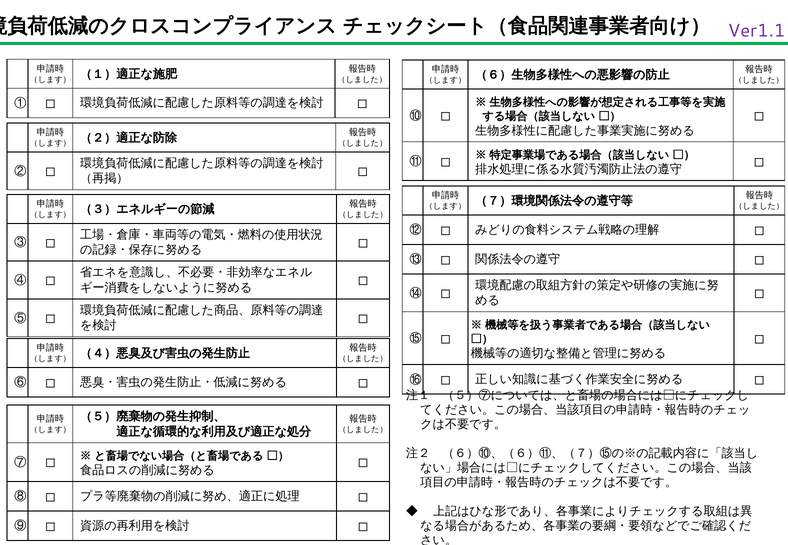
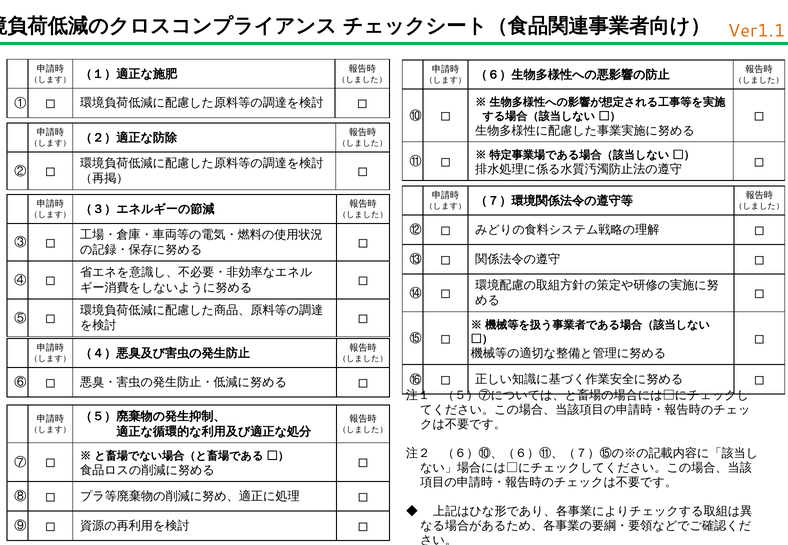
Ver1.1 colour: purple -> orange (757, 31)
